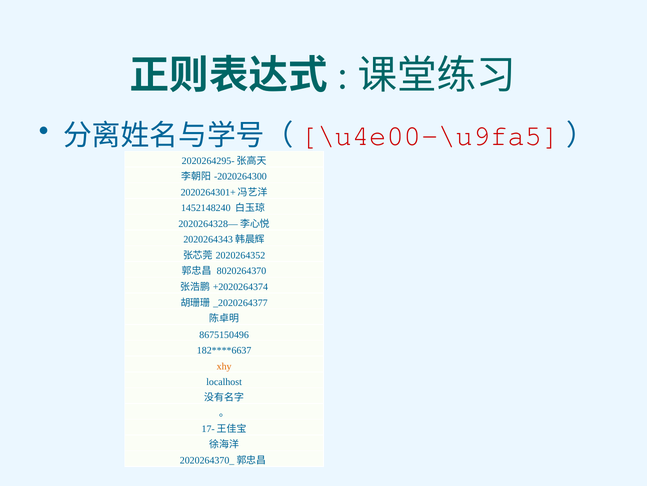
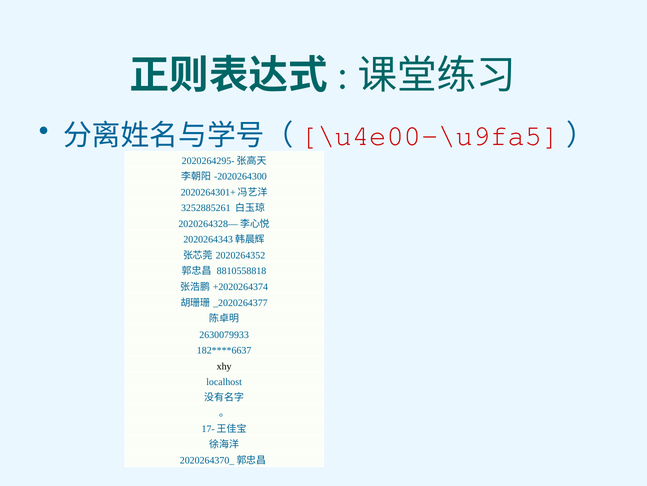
1452148240: 1452148240 -> 3252885261 (206, 208)
8020264370: 8020264370 -> 8810558818 (241, 271)
8675150496: 8675150496 -> 2630079933 (224, 334)
xhy colour: orange -> black (224, 366)
